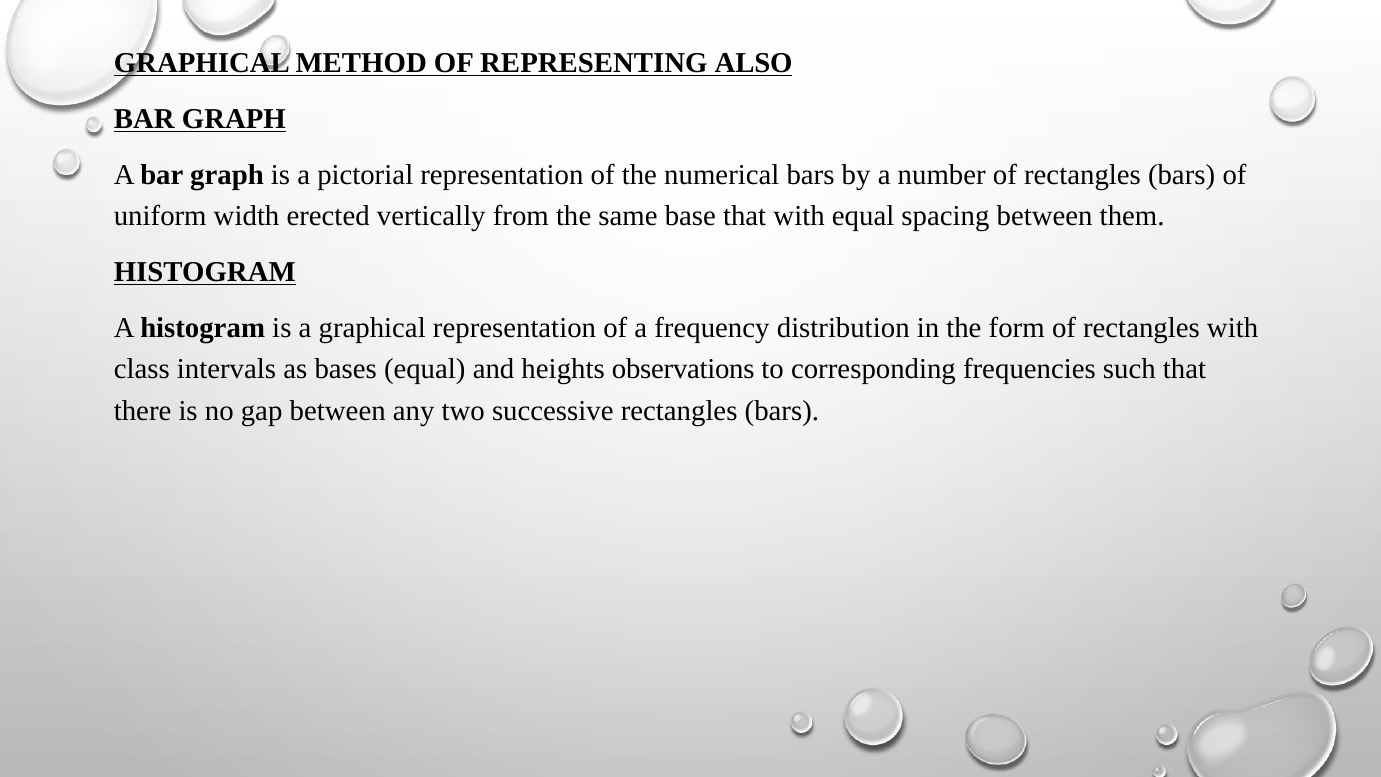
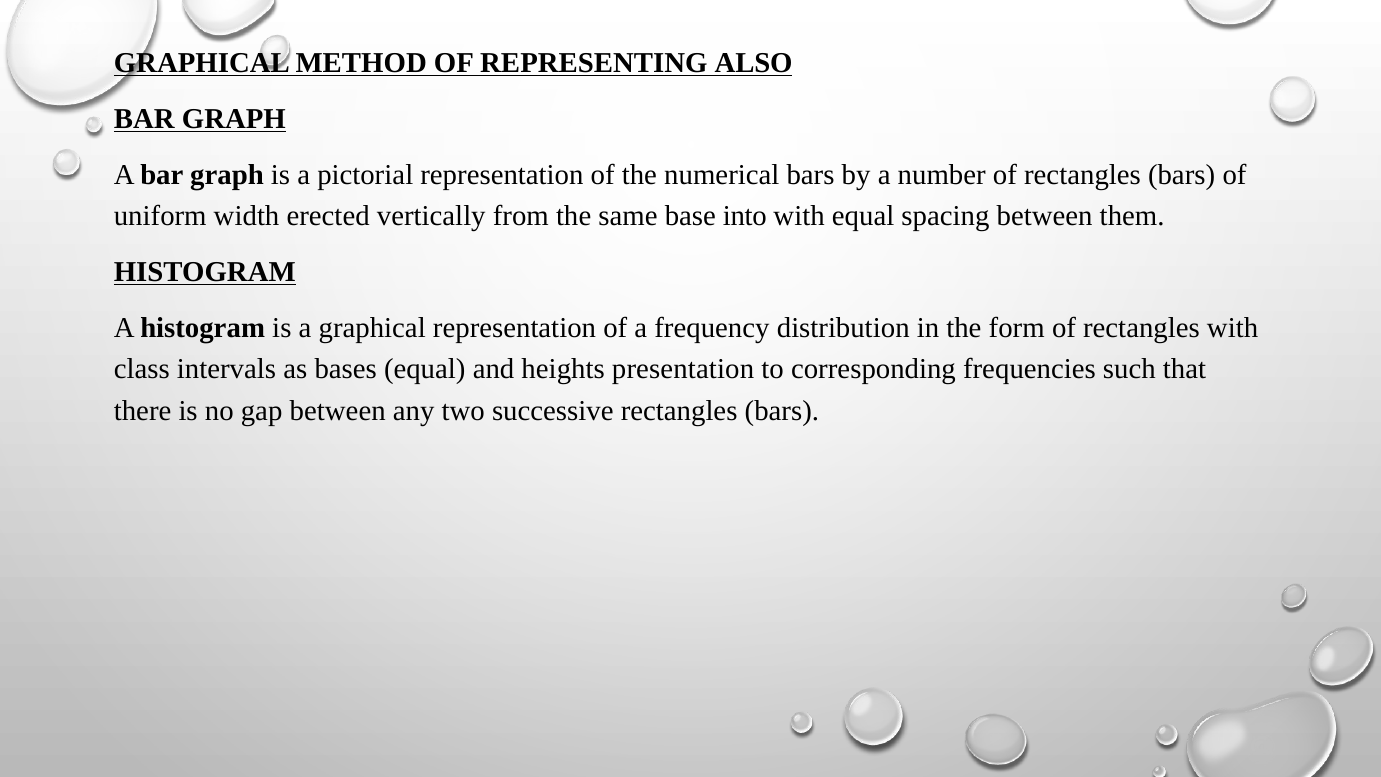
base that: that -> into (745, 216)
observations: observations -> presentation (683, 369)
